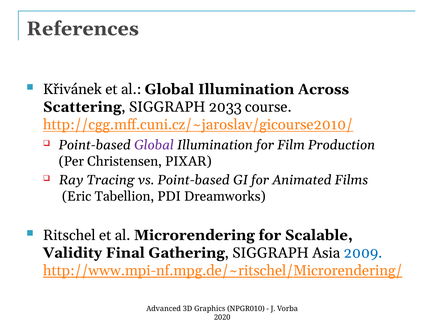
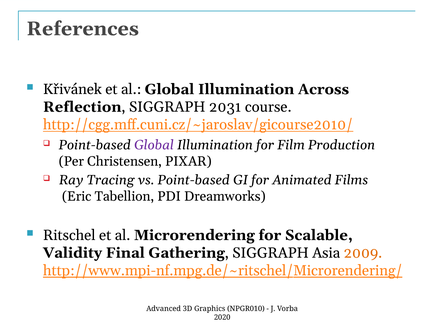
Scattering: Scattering -> Reflection (82, 107)
2033: 2033 -> 2031 (225, 107)
2009 colour: blue -> orange (363, 253)
